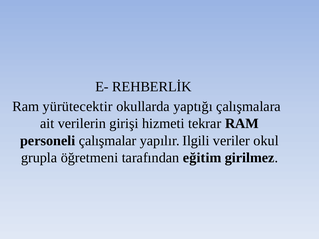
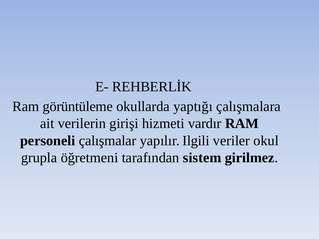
yürütecektir: yürütecektir -> görüntüleme (78, 107)
tekrar: tekrar -> vardır (205, 124)
eğitim: eğitim -> sistem (202, 158)
